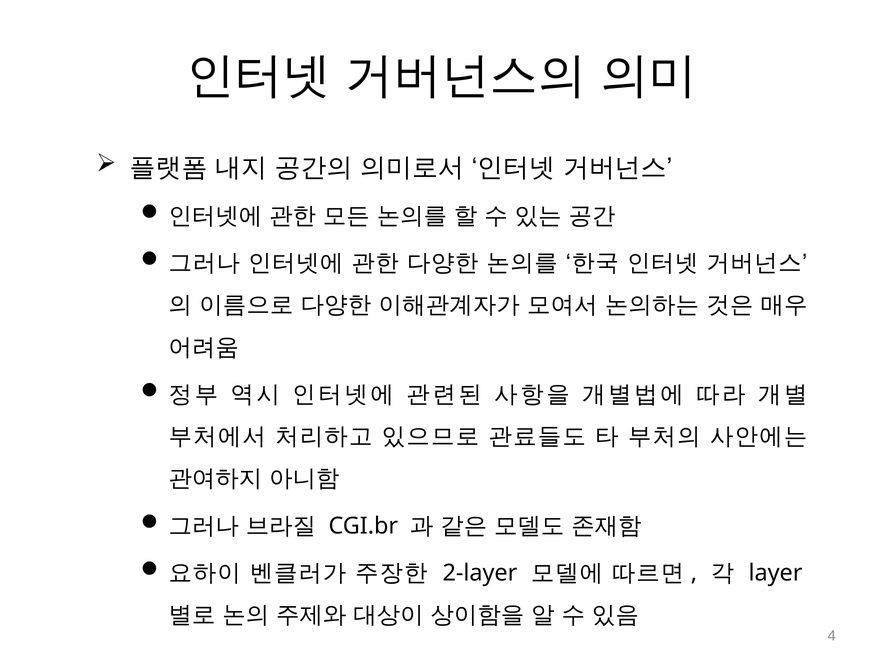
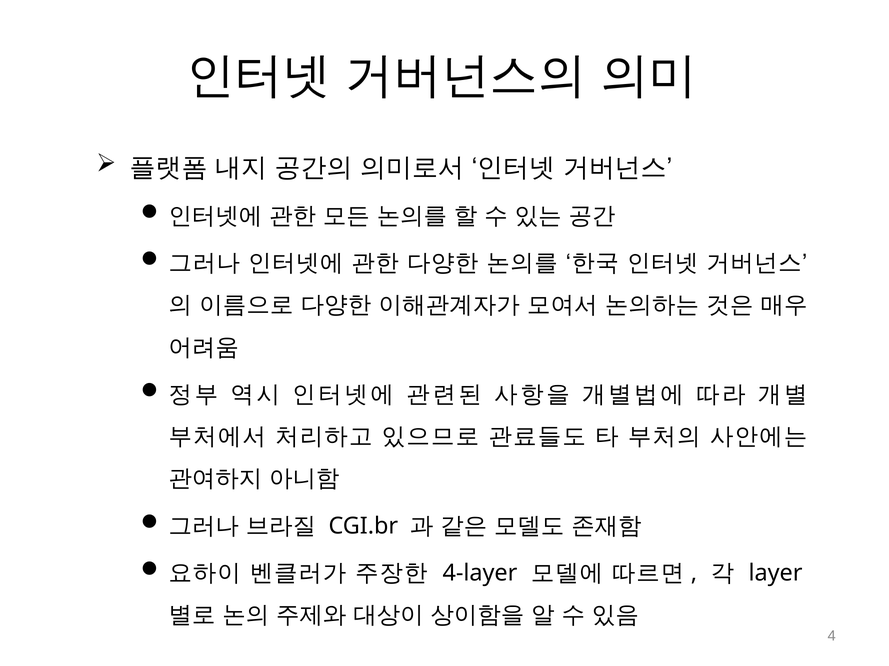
2-layer: 2-layer -> 4-layer (480, 574)
